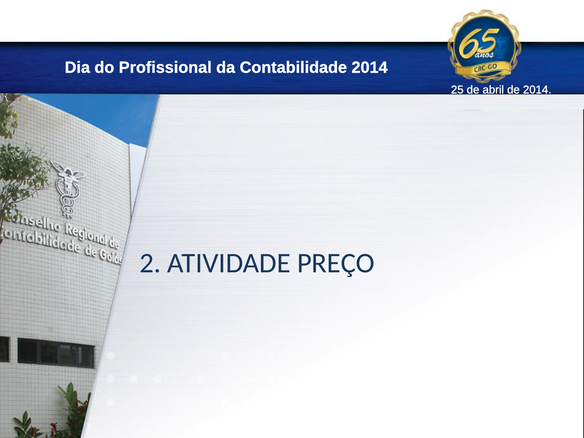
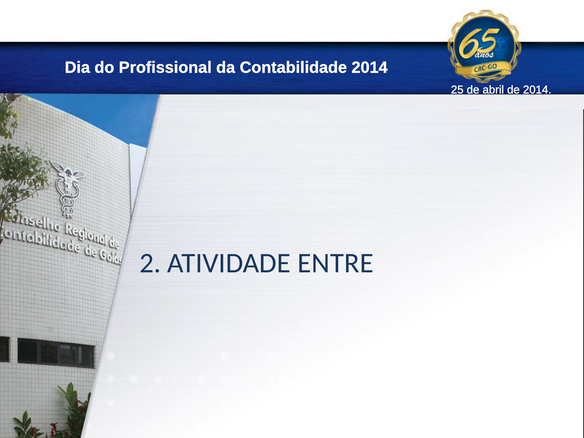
PREÇO: PREÇO -> ENTRE (336, 263)
